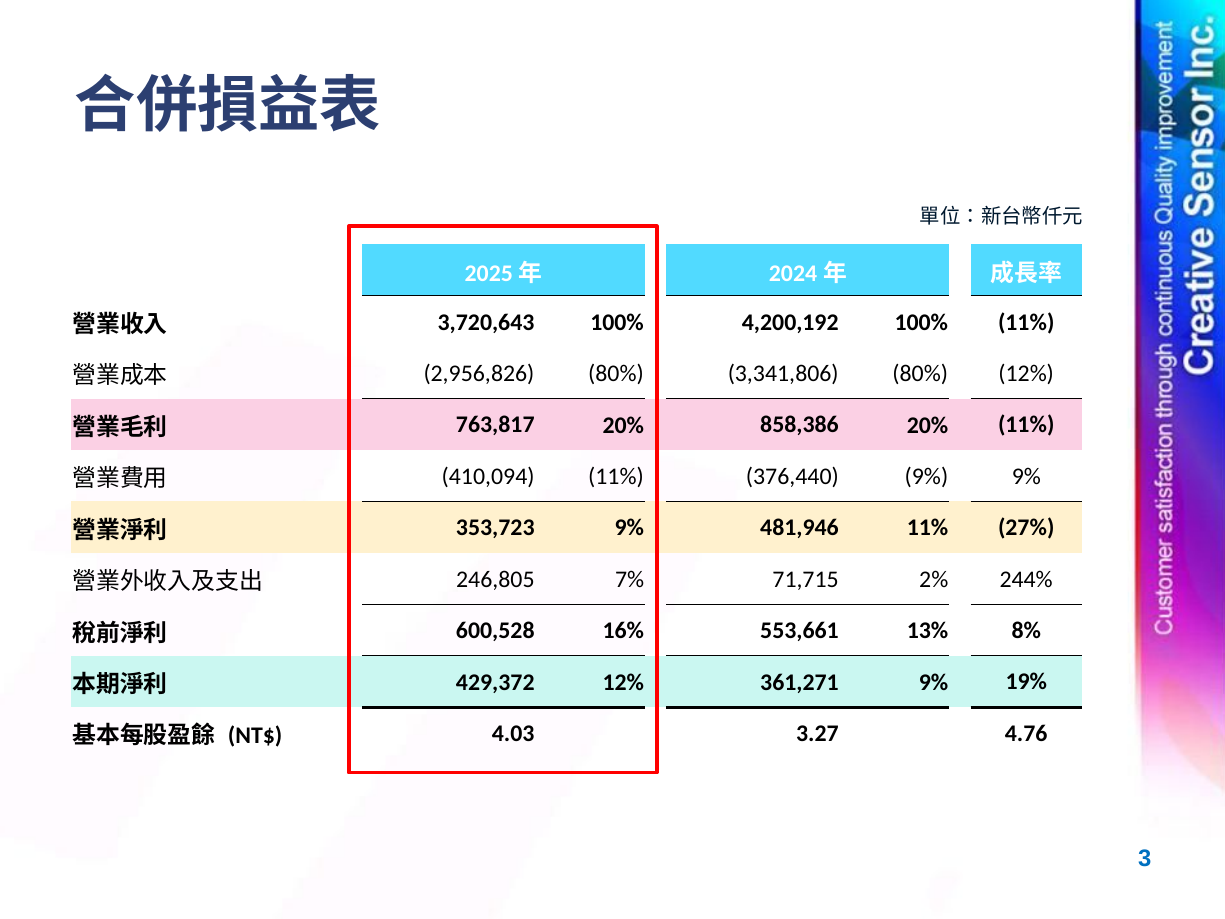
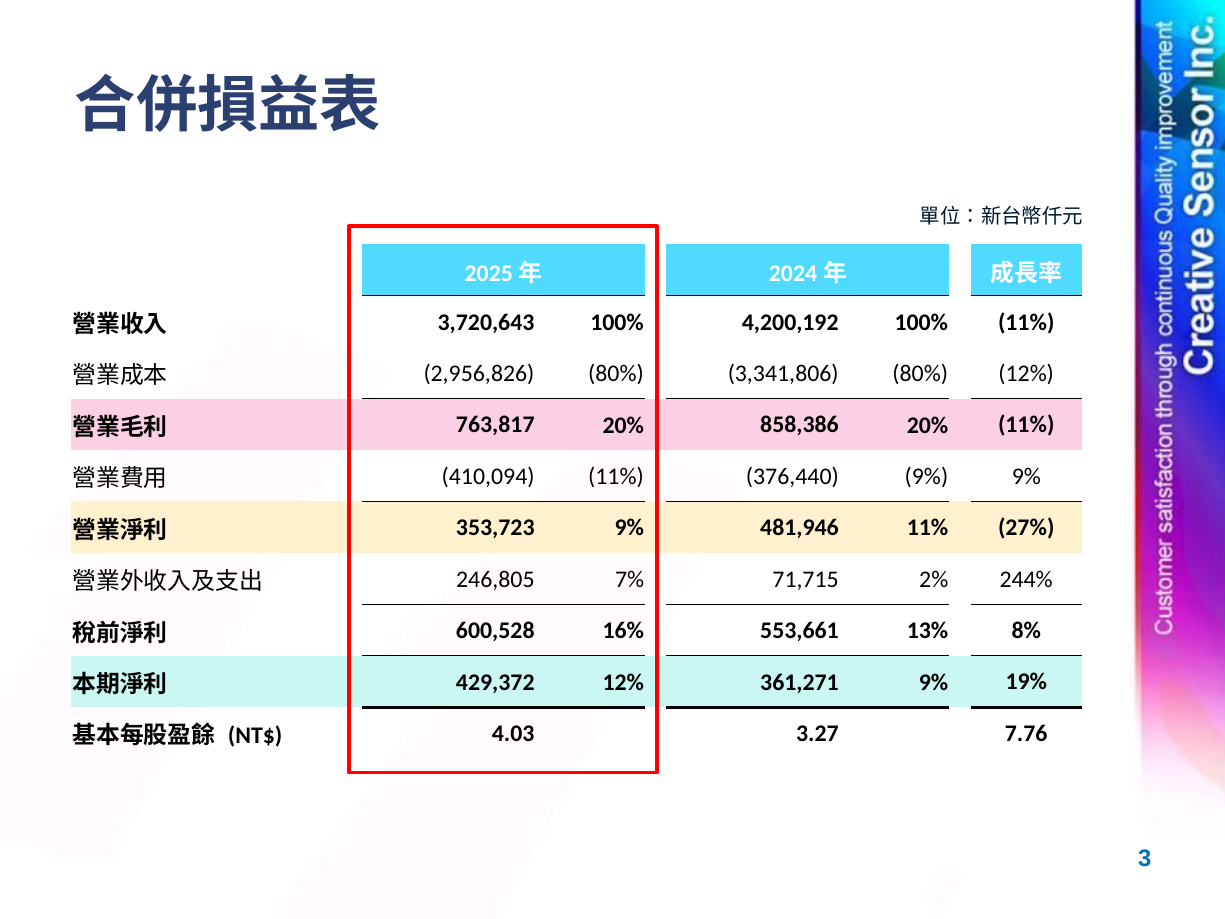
4.76: 4.76 -> 7.76 (1026, 734)
